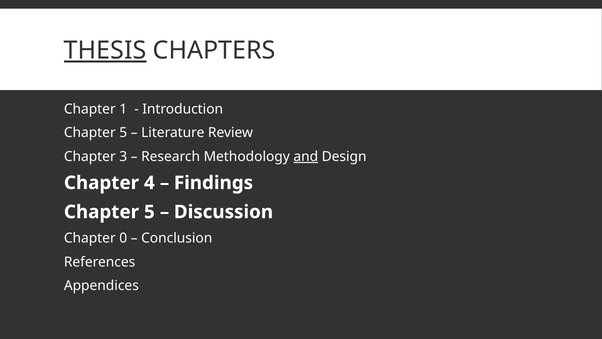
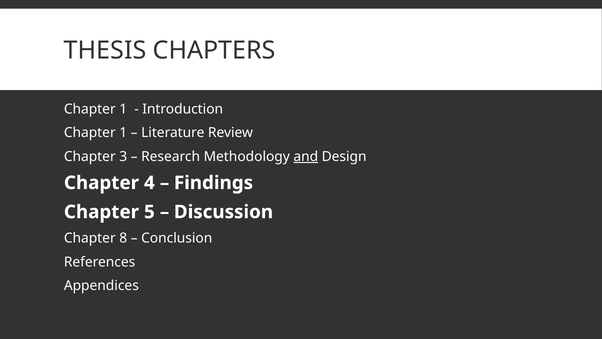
THESIS underline: present -> none (105, 51)
5: 5 -> 1 (123, 133)
0: 0 -> 8 (123, 238)
